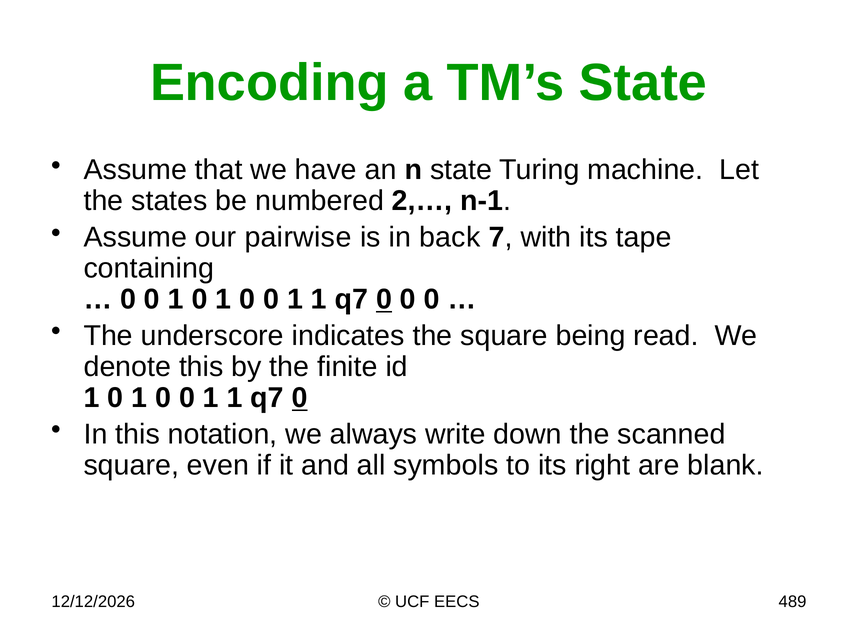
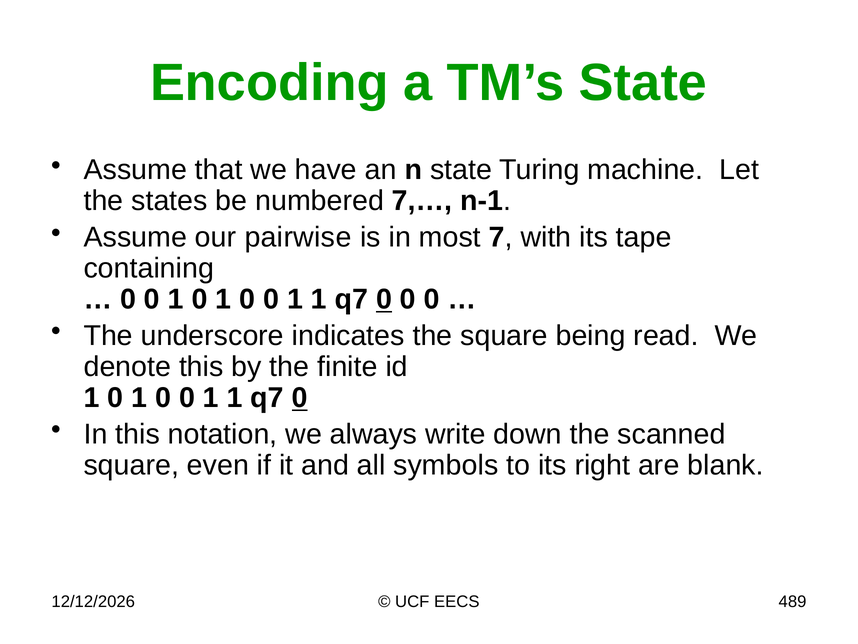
2,…: 2,… -> 7,… (422, 201)
back: back -> most (450, 237)
